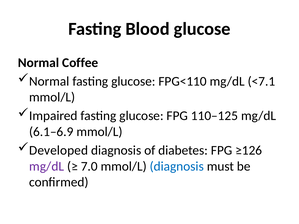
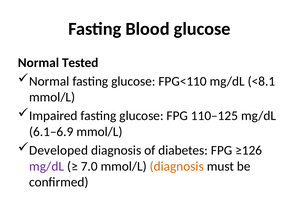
Coffee: Coffee -> Tested (80, 63)
<7.1: <7.1 -> <8.1 (261, 81)
diagnosis colour: blue -> orange (177, 166)
